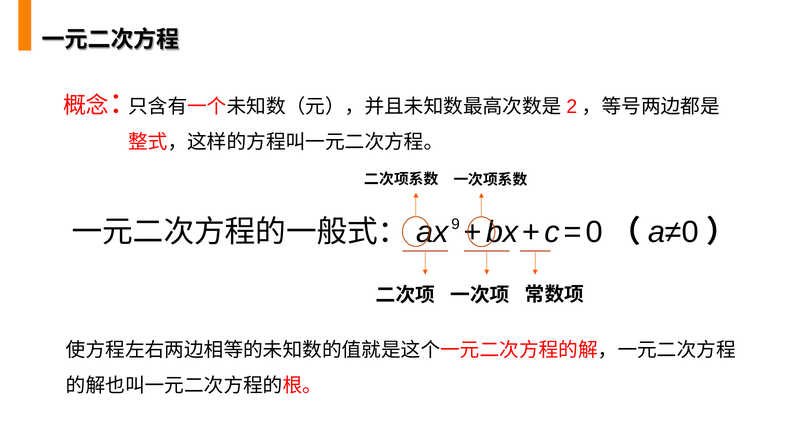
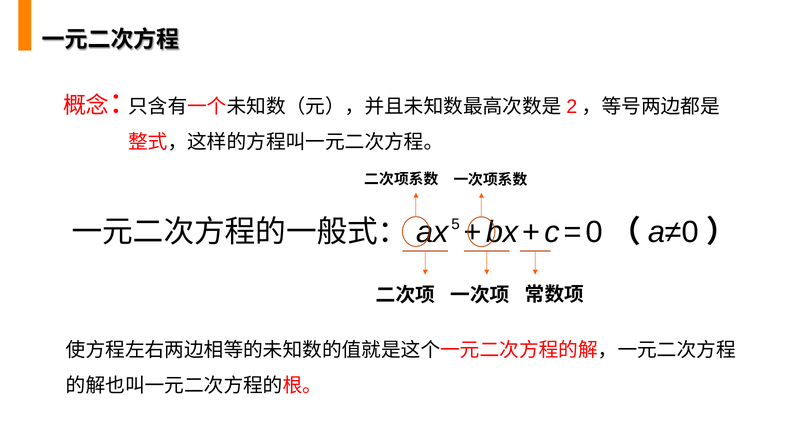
9: 9 -> 5 (456, 224)
